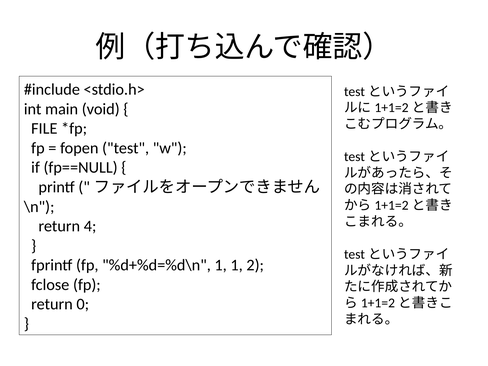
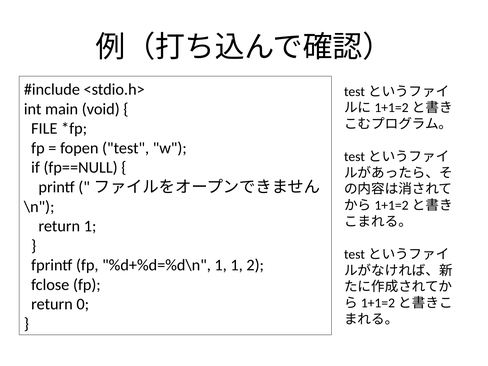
return 4: 4 -> 1 (90, 226)
